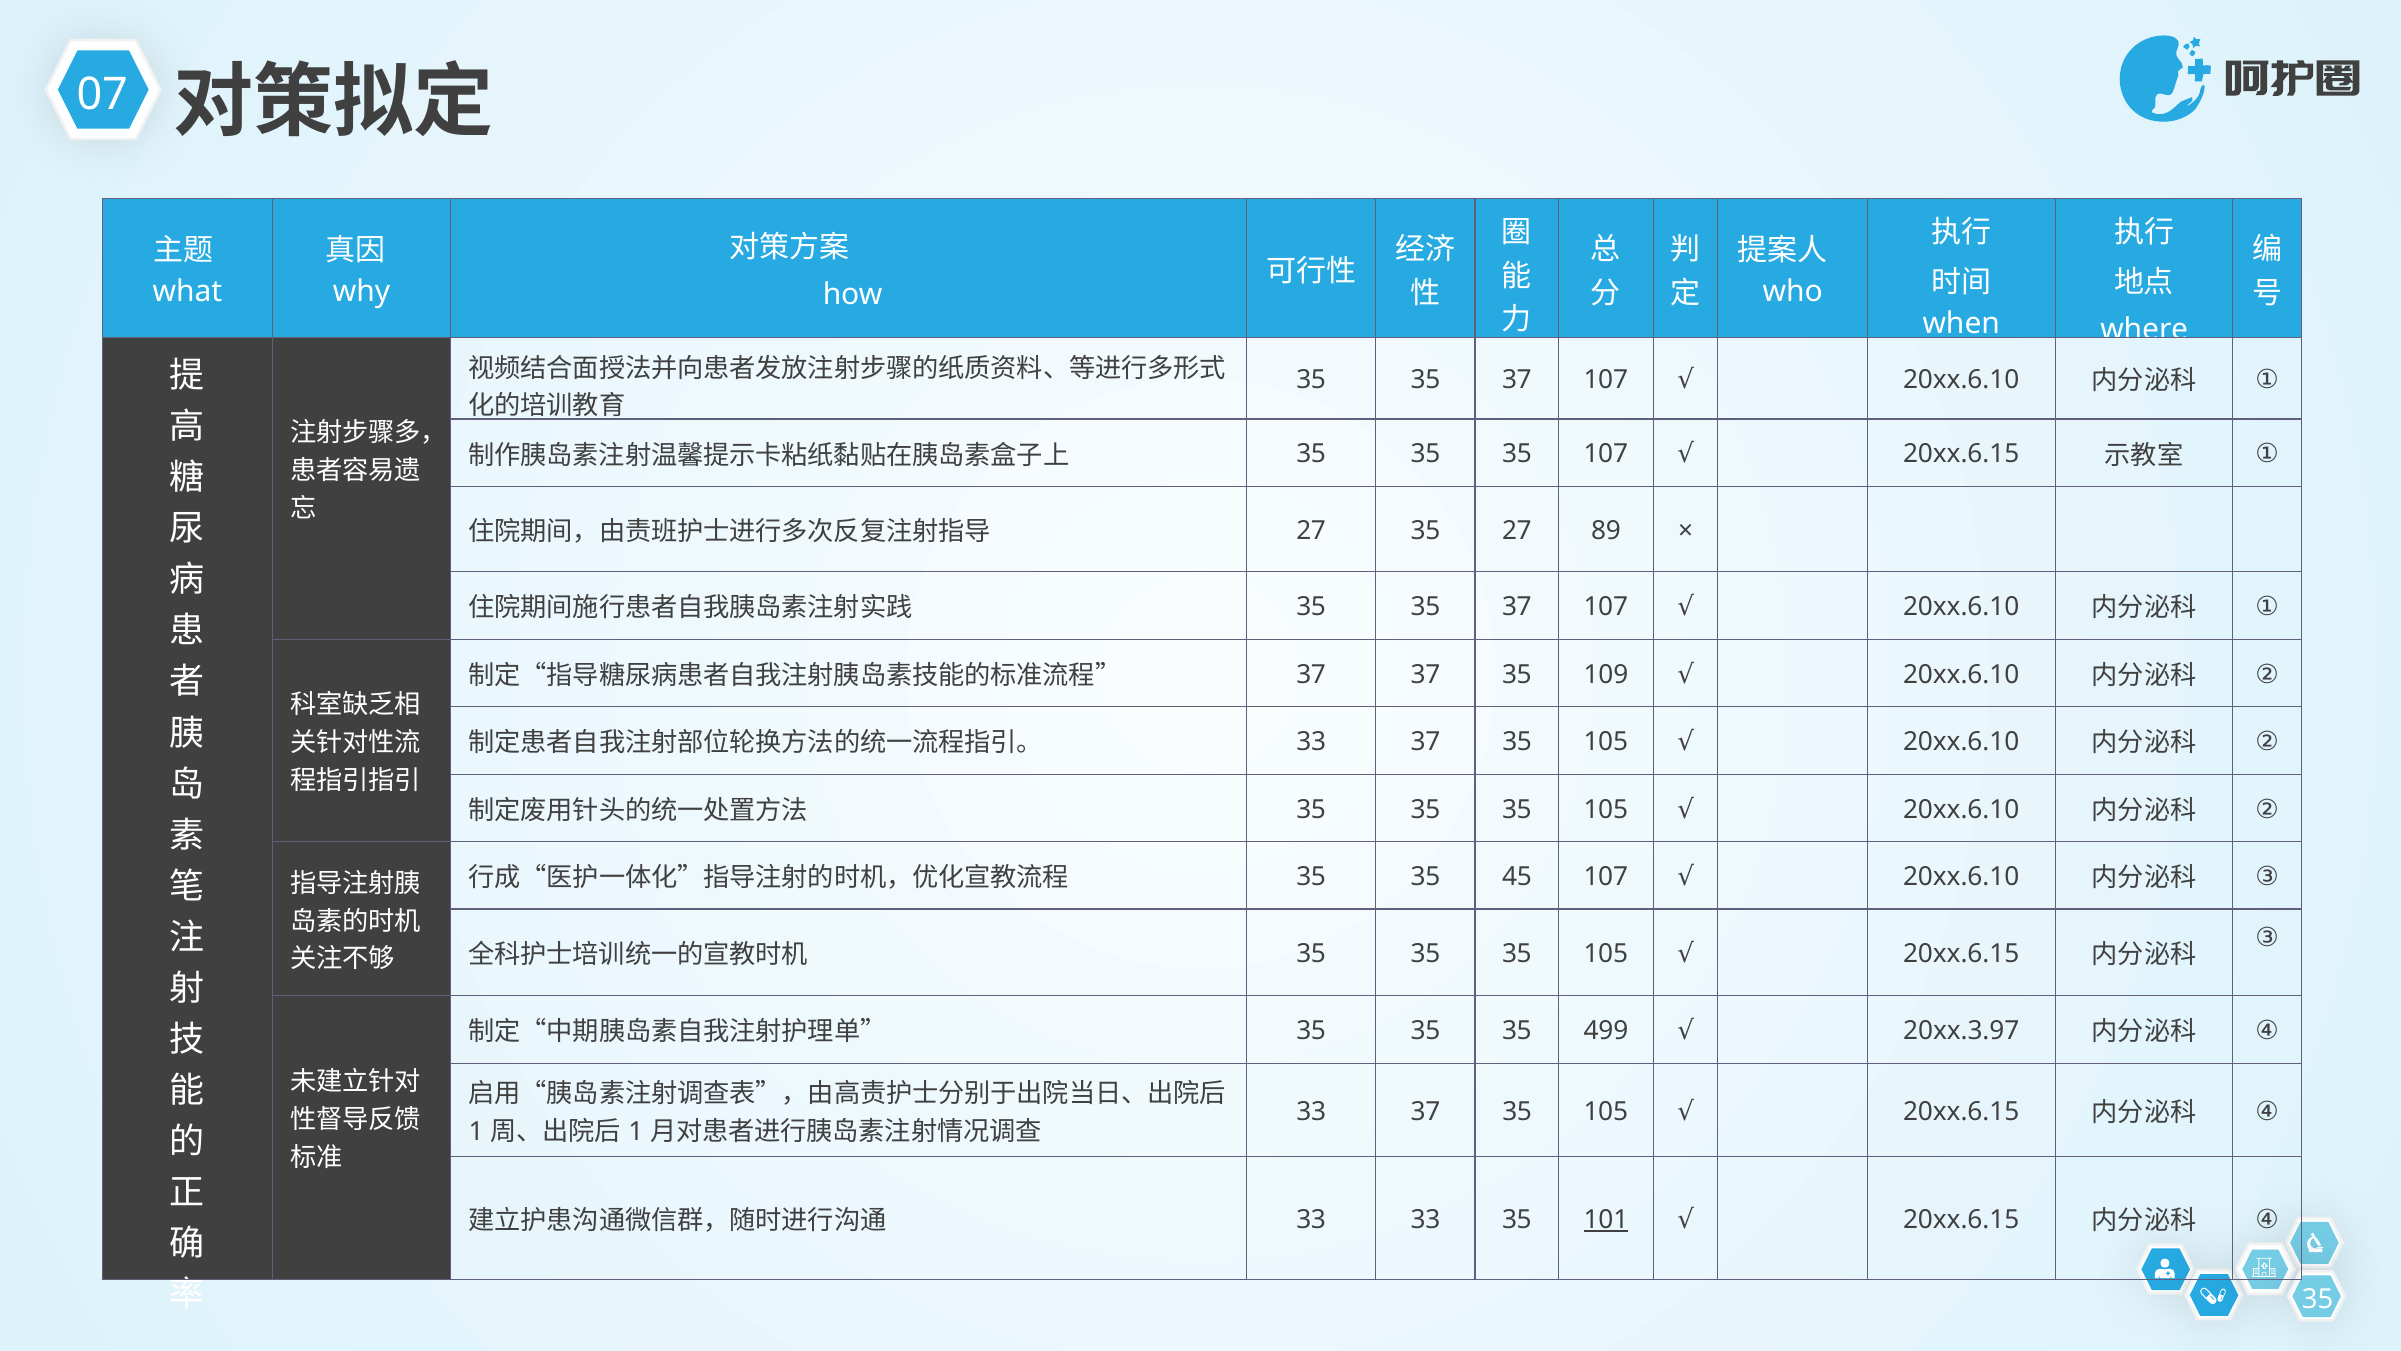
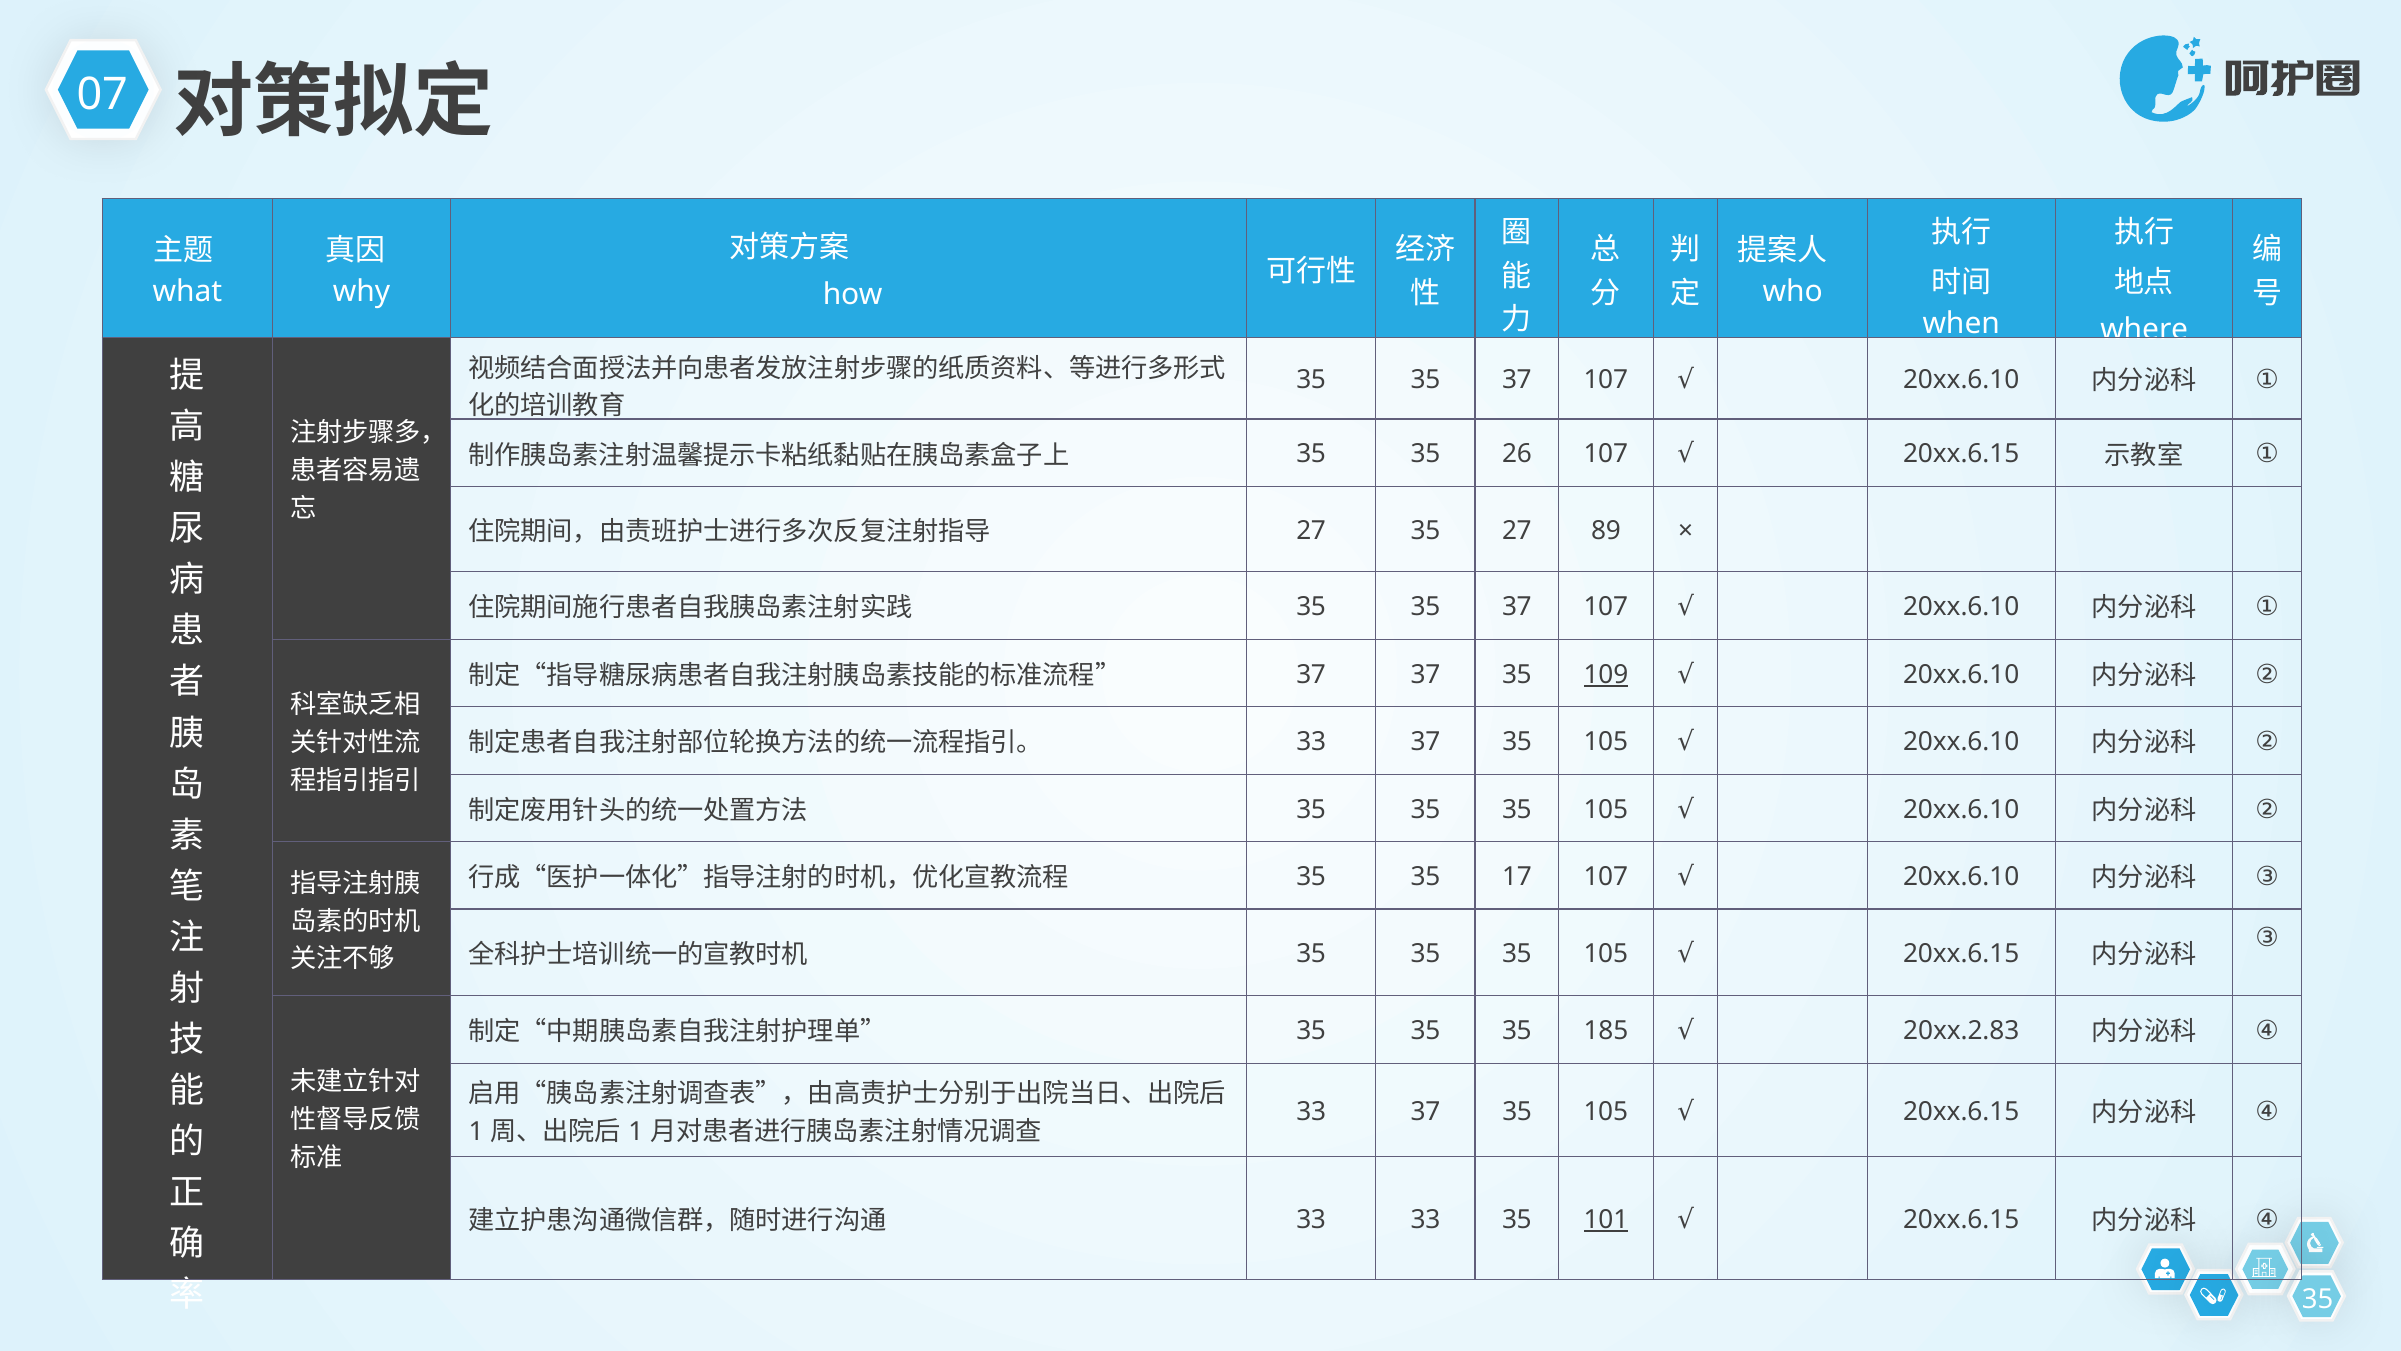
35: 35 -> 26 (1517, 454)
109 underline: none -> present (1606, 674)
45: 45 -> 17 (1517, 877)
499: 499 -> 185 (1606, 1031)
20xx.3.97: 20xx.3.97 -> 20xx.2.83 (1961, 1031)
